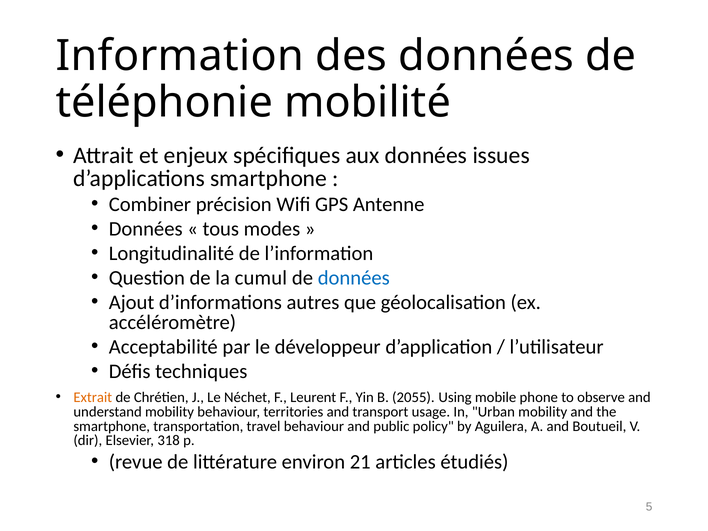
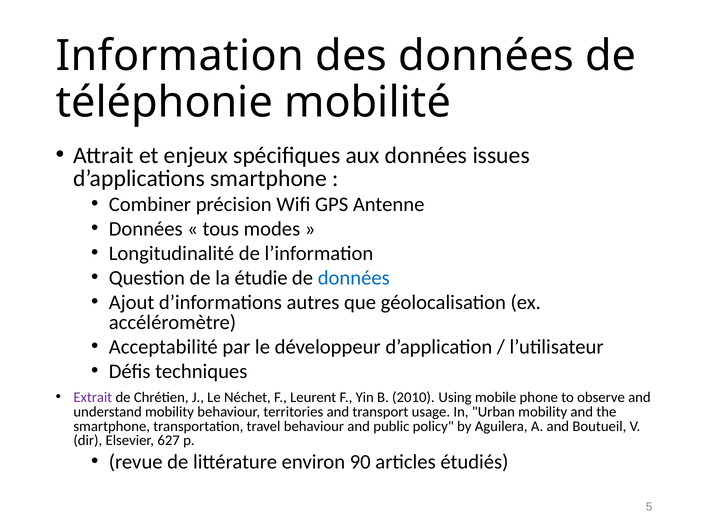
cumul: cumul -> étudie (261, 278)
Extrait colour: orange -> purple (93, 398)
2055: 2055 -> 2010 (413, 398)
318: 318 -> 627 (169, 441)
21: 21 -> 90 (360, 462)
